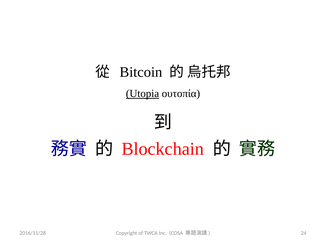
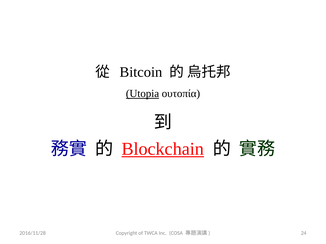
Blockchain underline: none -> present (163, 149)
